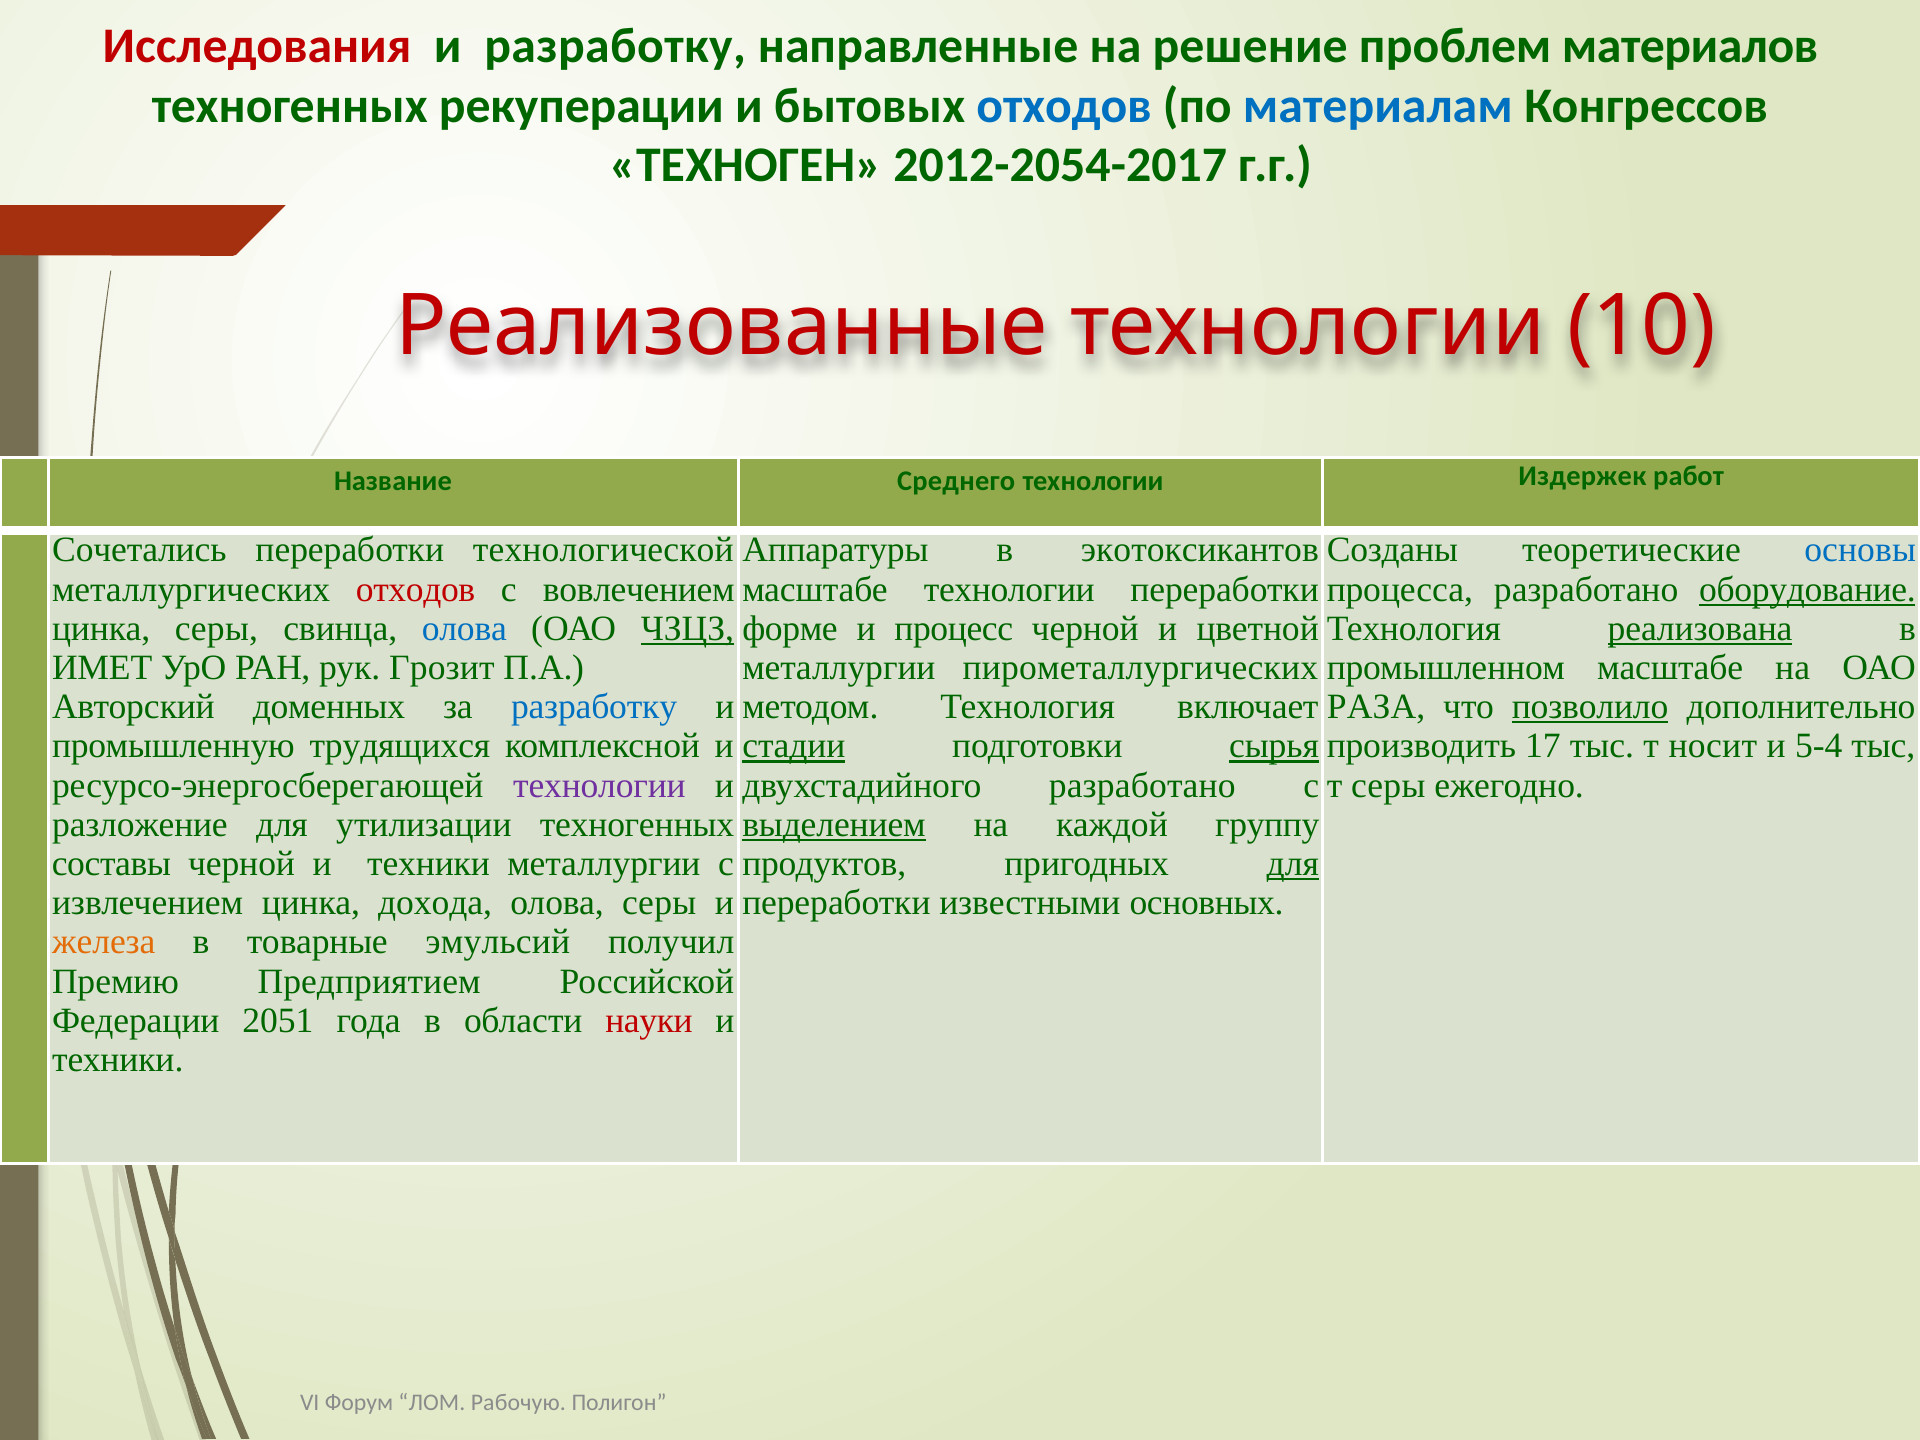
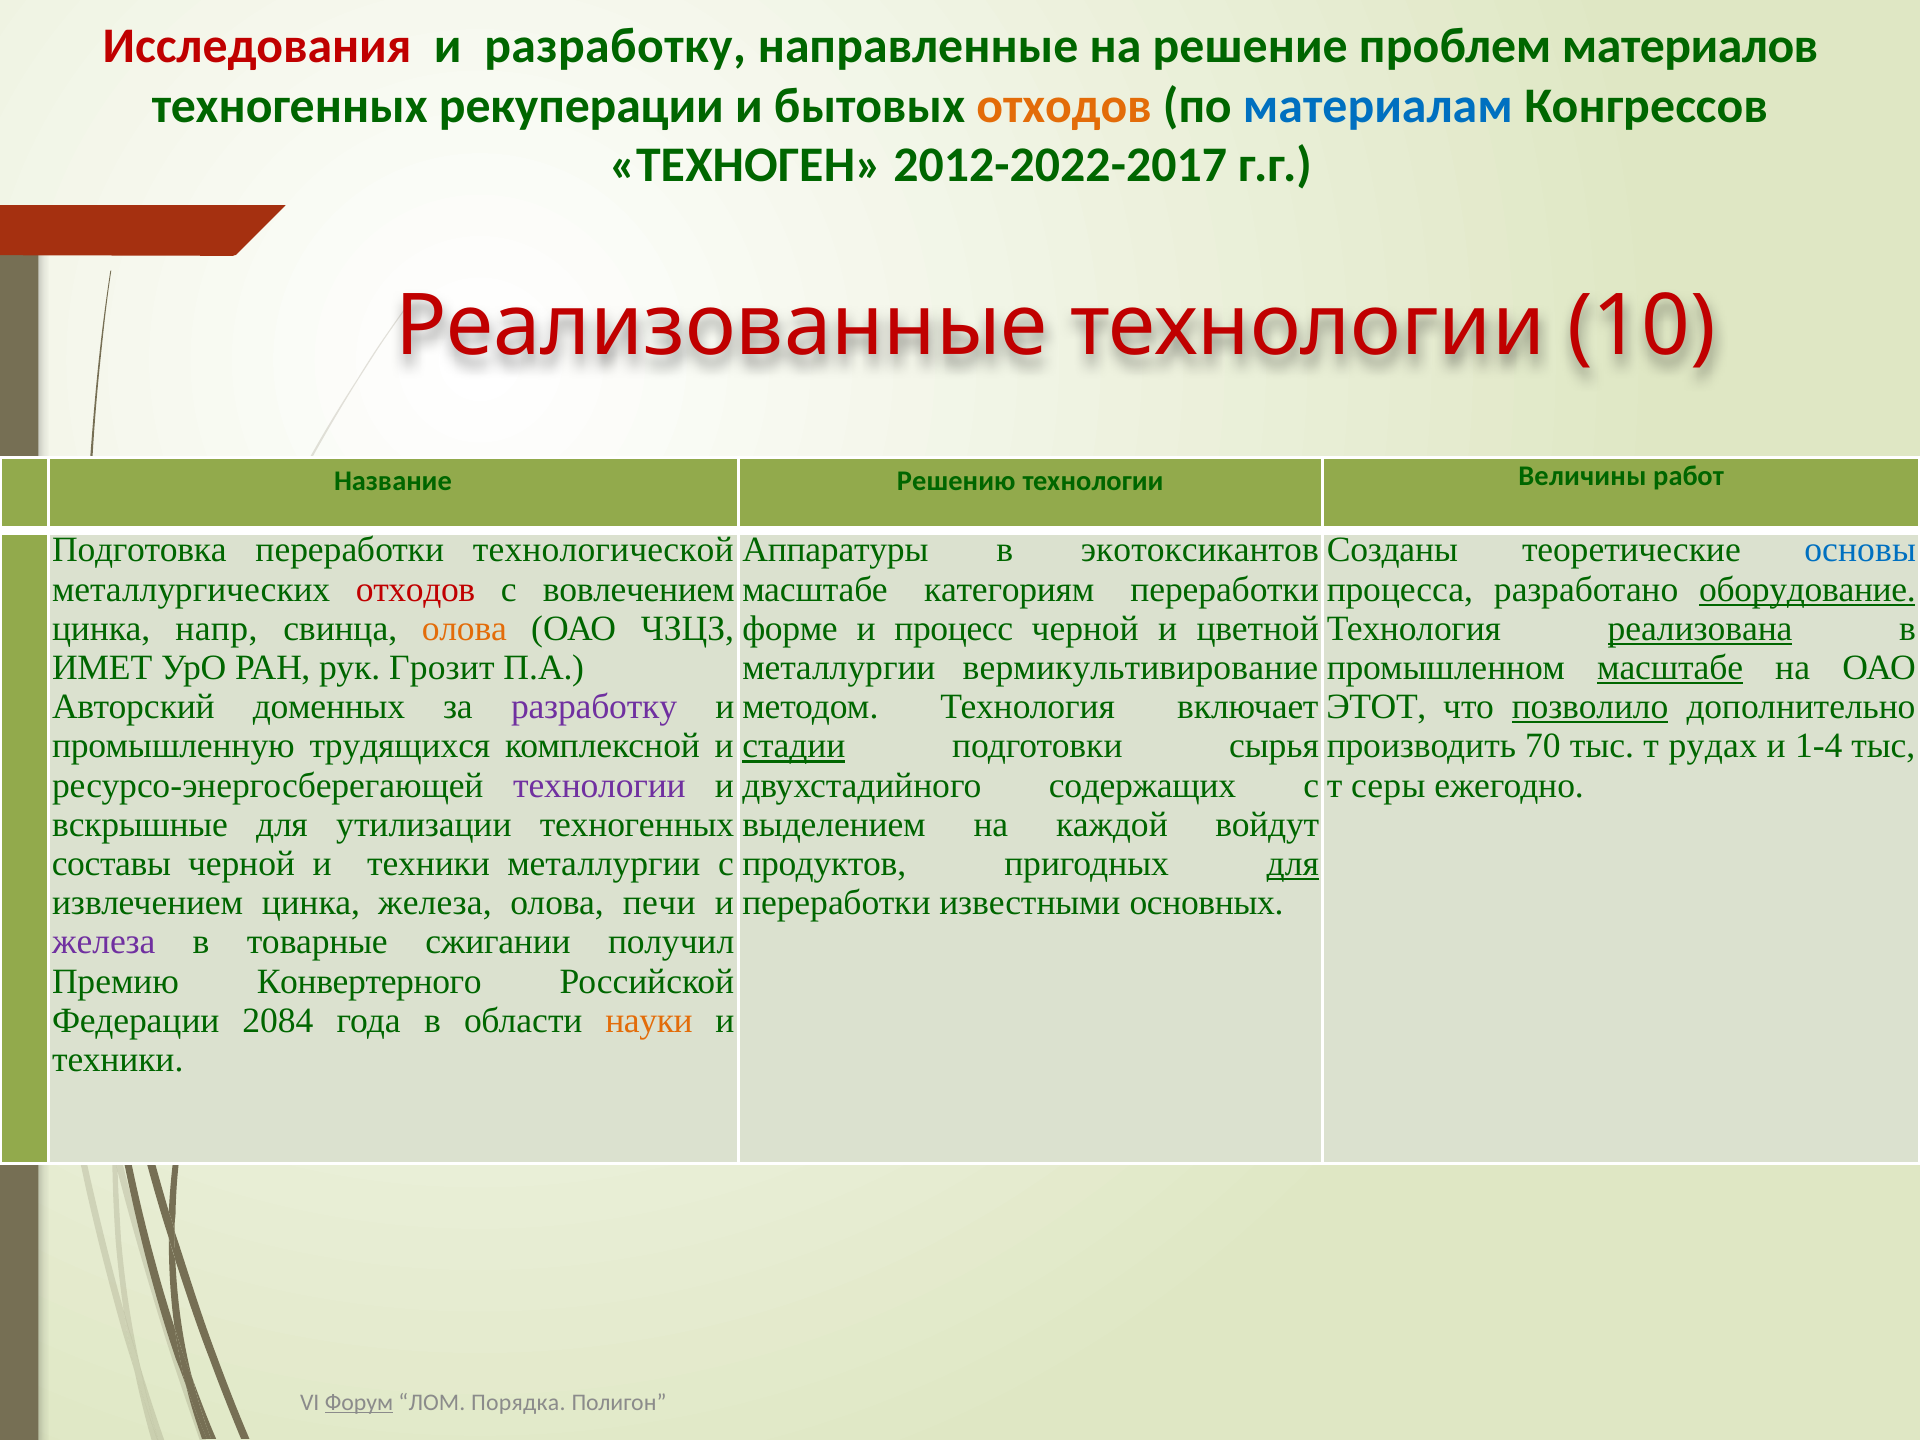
отходов colour: blue -> orange (1064, 106)
2012-2054-2017: 2012-2054-2017 -> 2012-2022-2017 (1060, 165)
Среднего: Среднего -> Решению (956, 481)
Издержек: Издержек -> Величины (1582, 476)
Сочетались: Сочетались -> Подготовка (139, 550)
масштабе технологии: технологии -> категориям (1009, 589)
цинка серы: серы -> напр (216, 629)
олова colour: blue -> orange (464, 629)
ЧЗЦЗ underline: present -> none (687, 629)
пирометаллургических: пирометаллургических -> вермикультивирование (1140, 668)
масштабе underline: none -> present (1670, 668)
разработку colour: blue -> purple (594, 707)
РАЗА: РАЗА -> ЭТОТ (1376, 707)
сырья underline: present -> none (1274, 746)
17: 17 -> 70 (1543, 746)
носит: носит -> рудах (1713, 746)
5-4: 5-4 -> 1-4 (1819, 746)
двухстадийного разработано: разработано -> содержащих (1142, 785)
разложение: разложение -> вскрышные (140, 825)
выделением underline: present -> none (834, 825)
группу: группу -> войдут (1267, 825)
цинка дохода: дохода -> железа (435, 903)
олова серы: серы -> печи (659, 903)
железа colour: orange -> purple (104, 942)
эмульсий: эмульсий -> сжигании (498, 942)
Предприятием: Предприятием -> Конвертерного (369, 981)
2051: 2051 -> 2084 (278, 1021)
науки colour: red -> orange (649, 1021)
Форум underline: none -> present (359, 1402)
Рабочую: Рабочую -> Порядка (518, 1402)
